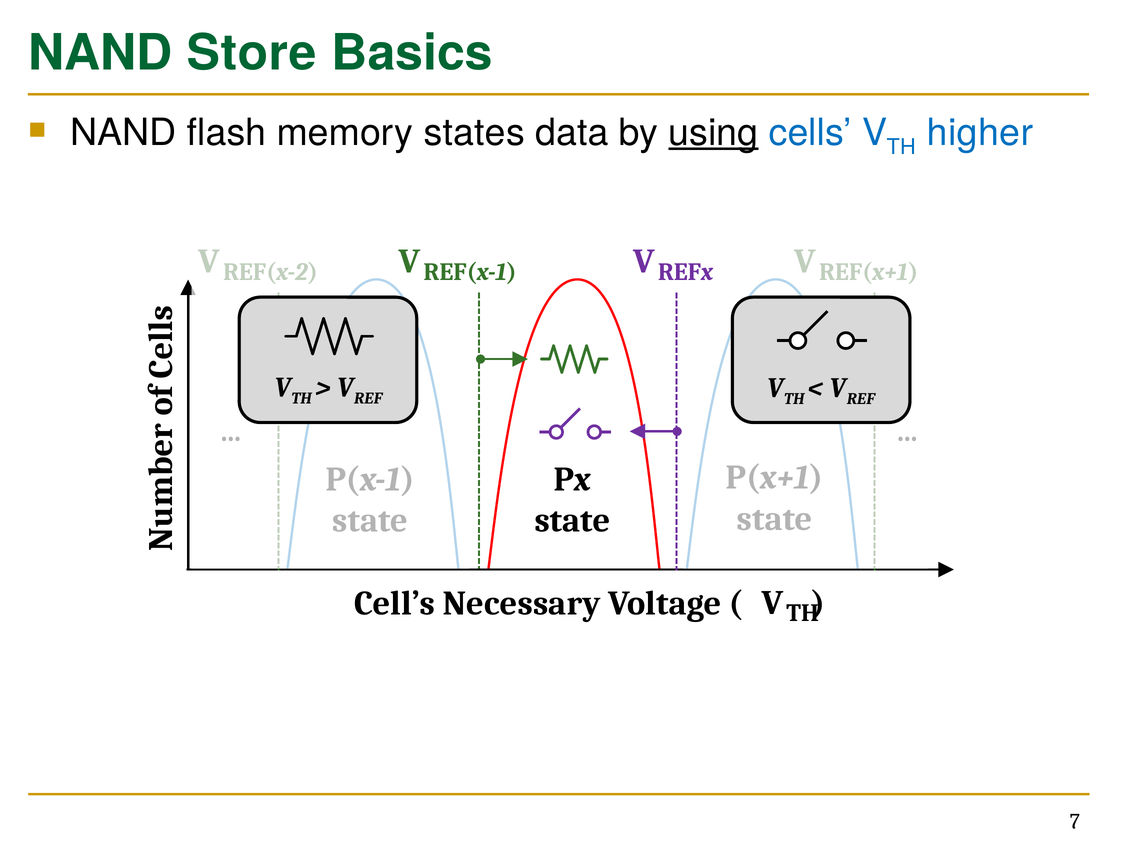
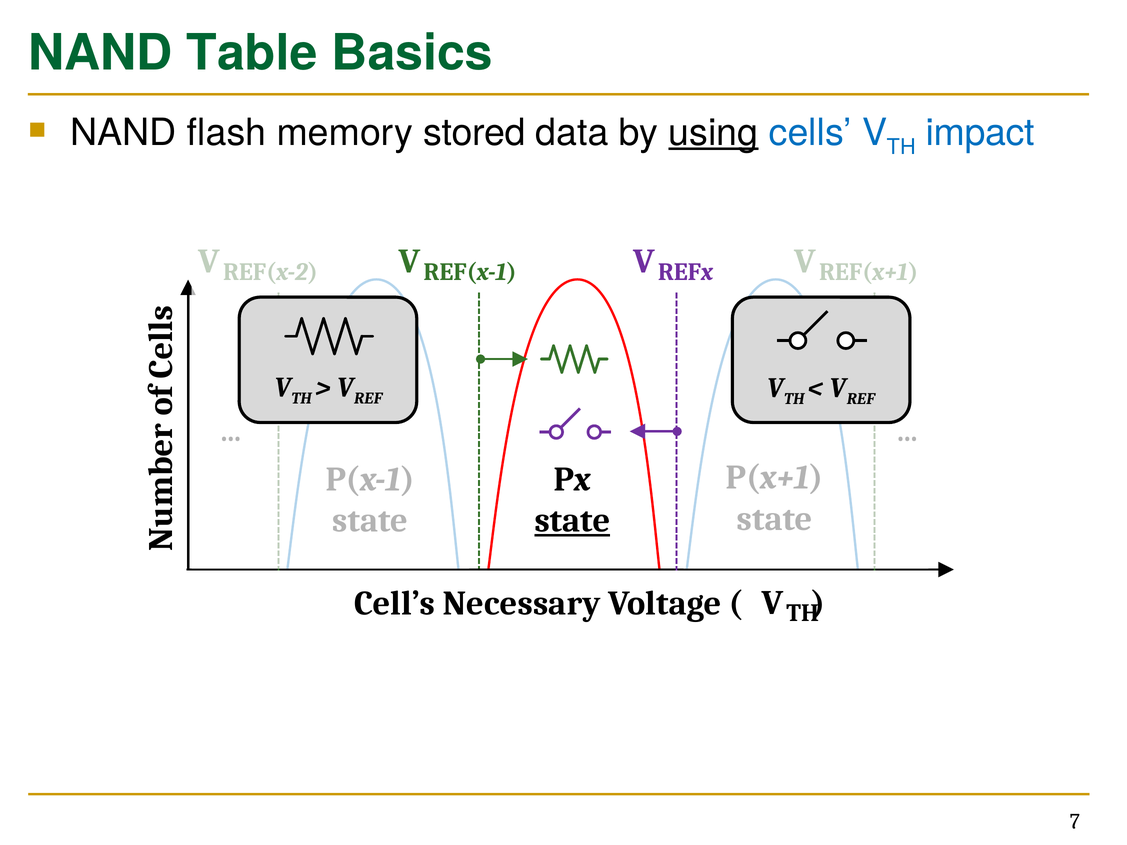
Store: Store -> Table (252, 53)
states: states -> stored (475, 133)
higher: higher -> impact (980, 133)
state underline: none -> present (572, 521)
